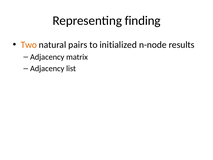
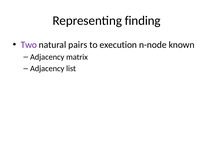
Two colour: orange -> purple (29, 45)
initialized: initialized -> execution (118, 45)
results: results -> known (182, 45)
